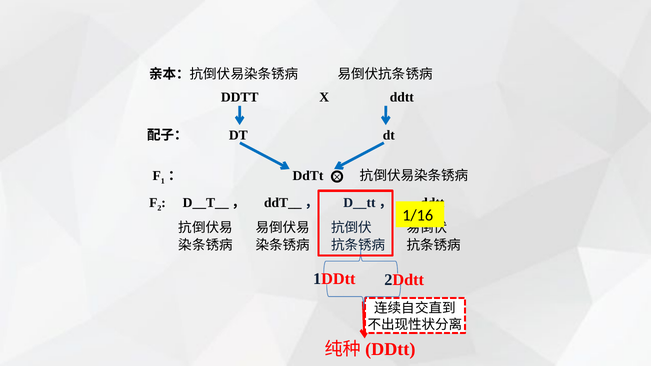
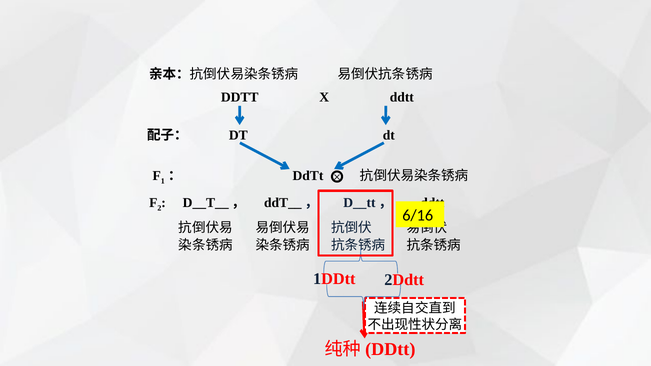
1/16: 1/16 -> 6/16 (418, 216)
